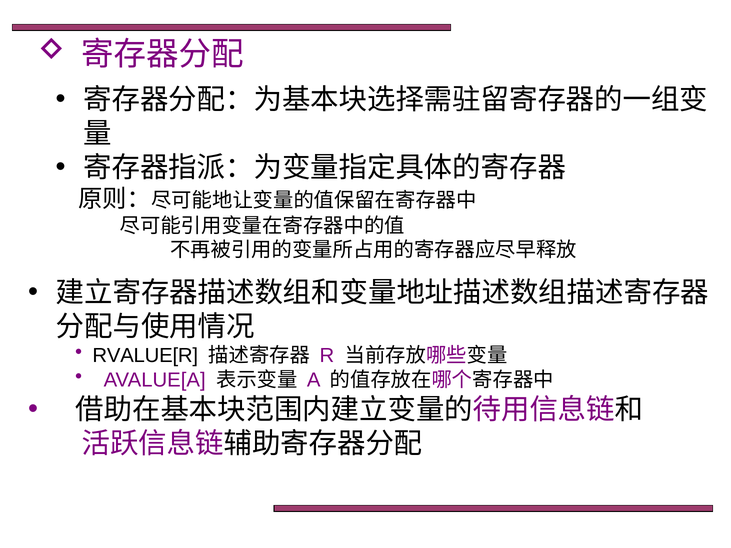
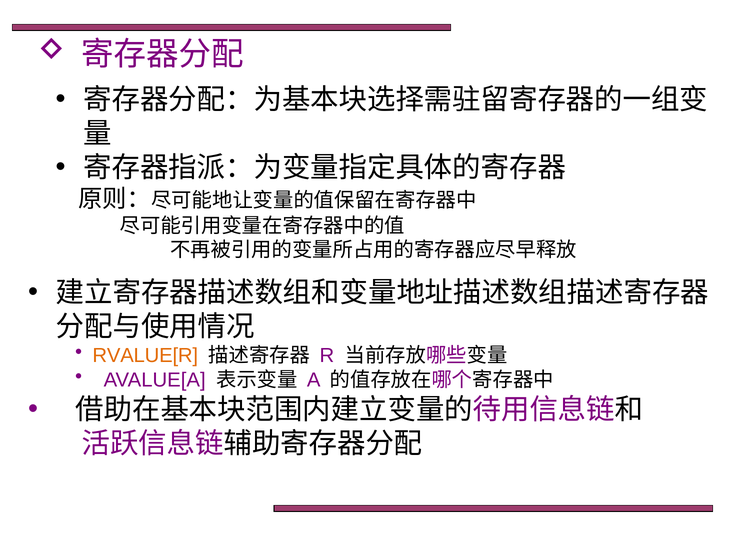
RVALUE[R colour: black -> orange (145, 356)
